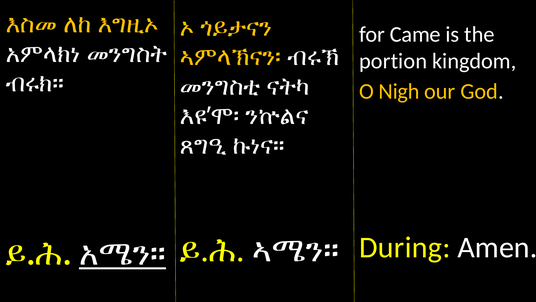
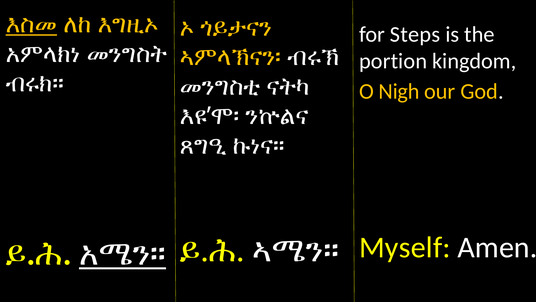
እስመ underline: none -> present (31, 24)
Came: Came -> Steps (415, 34)
During: During -> Myself (405, 247)
